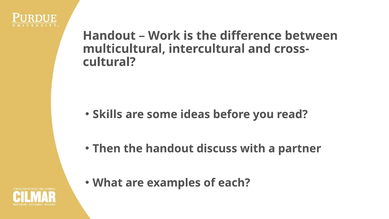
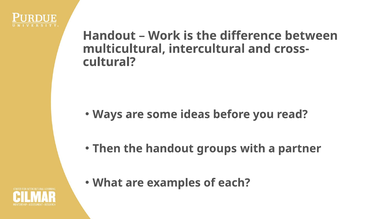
Skills: Skills -> Ways (108, 114)
discuss: discuss -> groups (217, 148)
